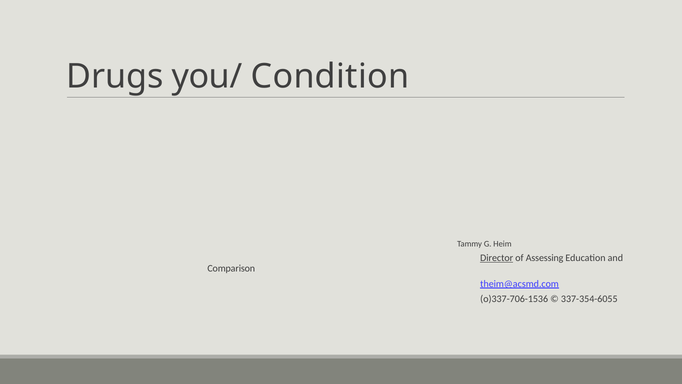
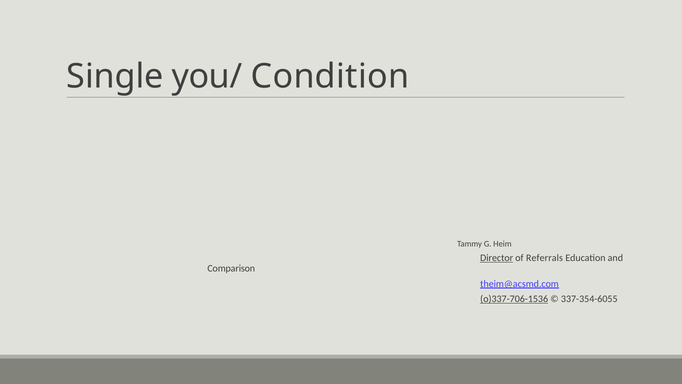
Drugs: Drugs -> Single (115, 76)
Assessing: Assessing -> Referrals (544, 258)
o)337-706-1536 underline: none -> present (514, 299)
